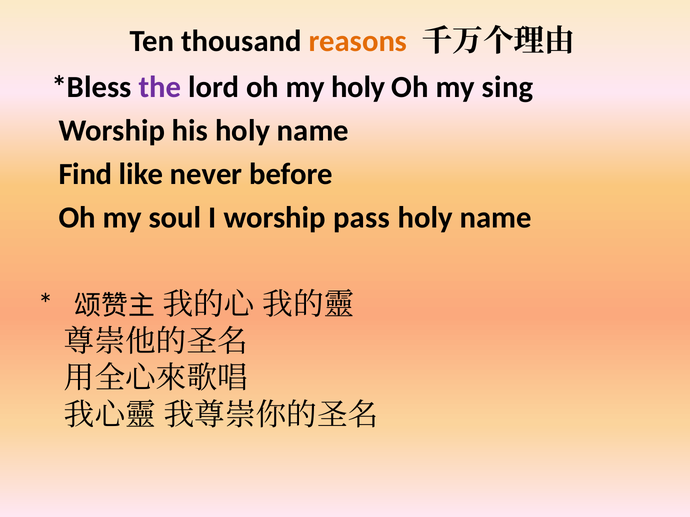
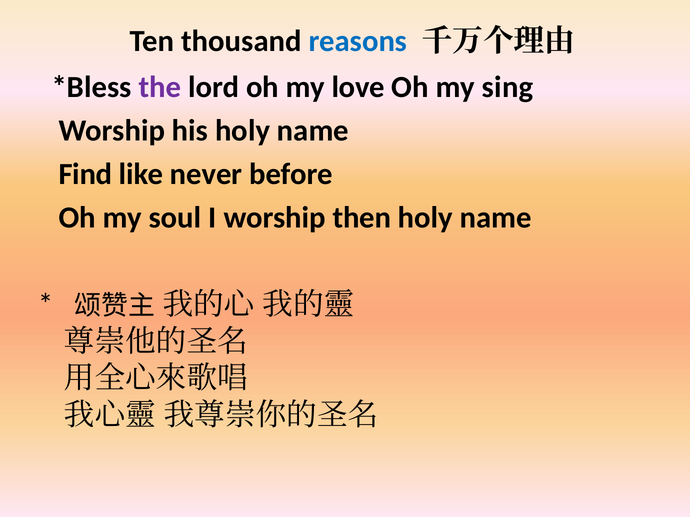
reasons colour: orange -> blue (358, 41)
my holy: holy -> love (358, 87)
pass: pass -> then (362, 218)
